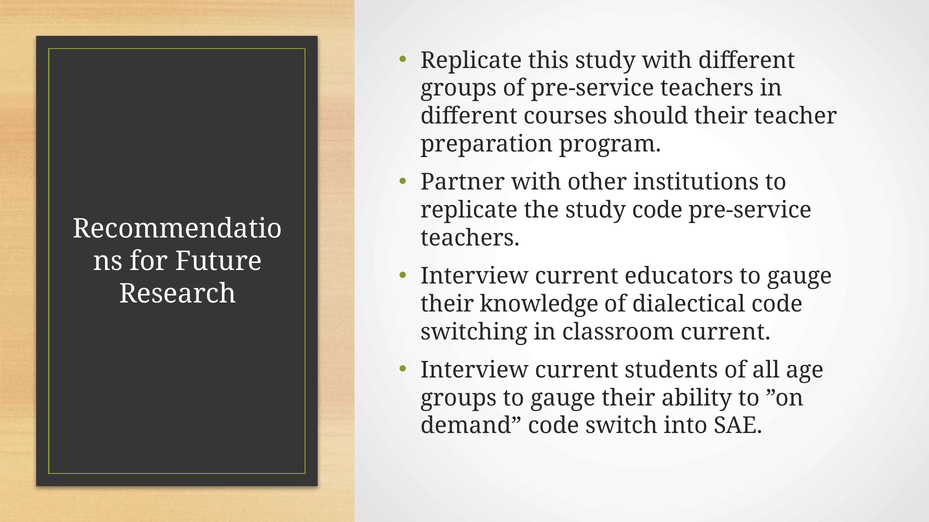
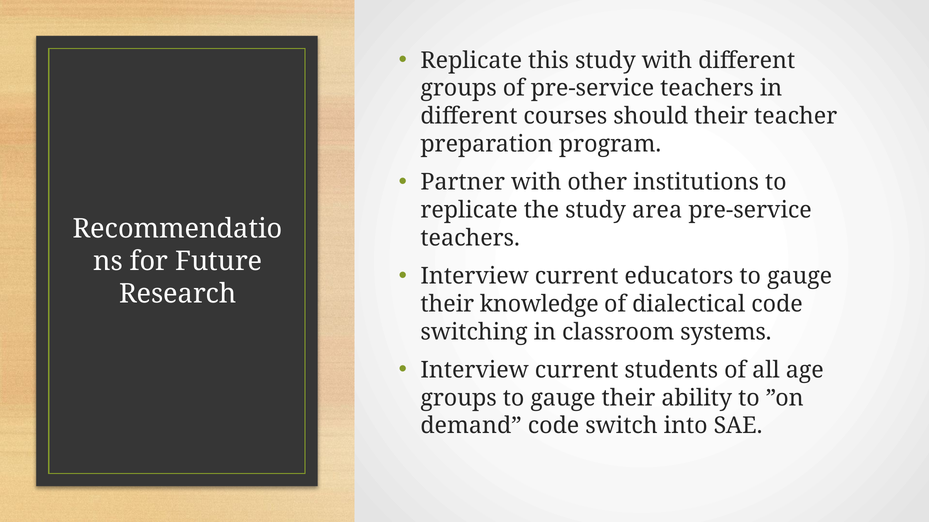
study code: code -> area (657, 210)
classroom current: current -> systems (726, 332)
